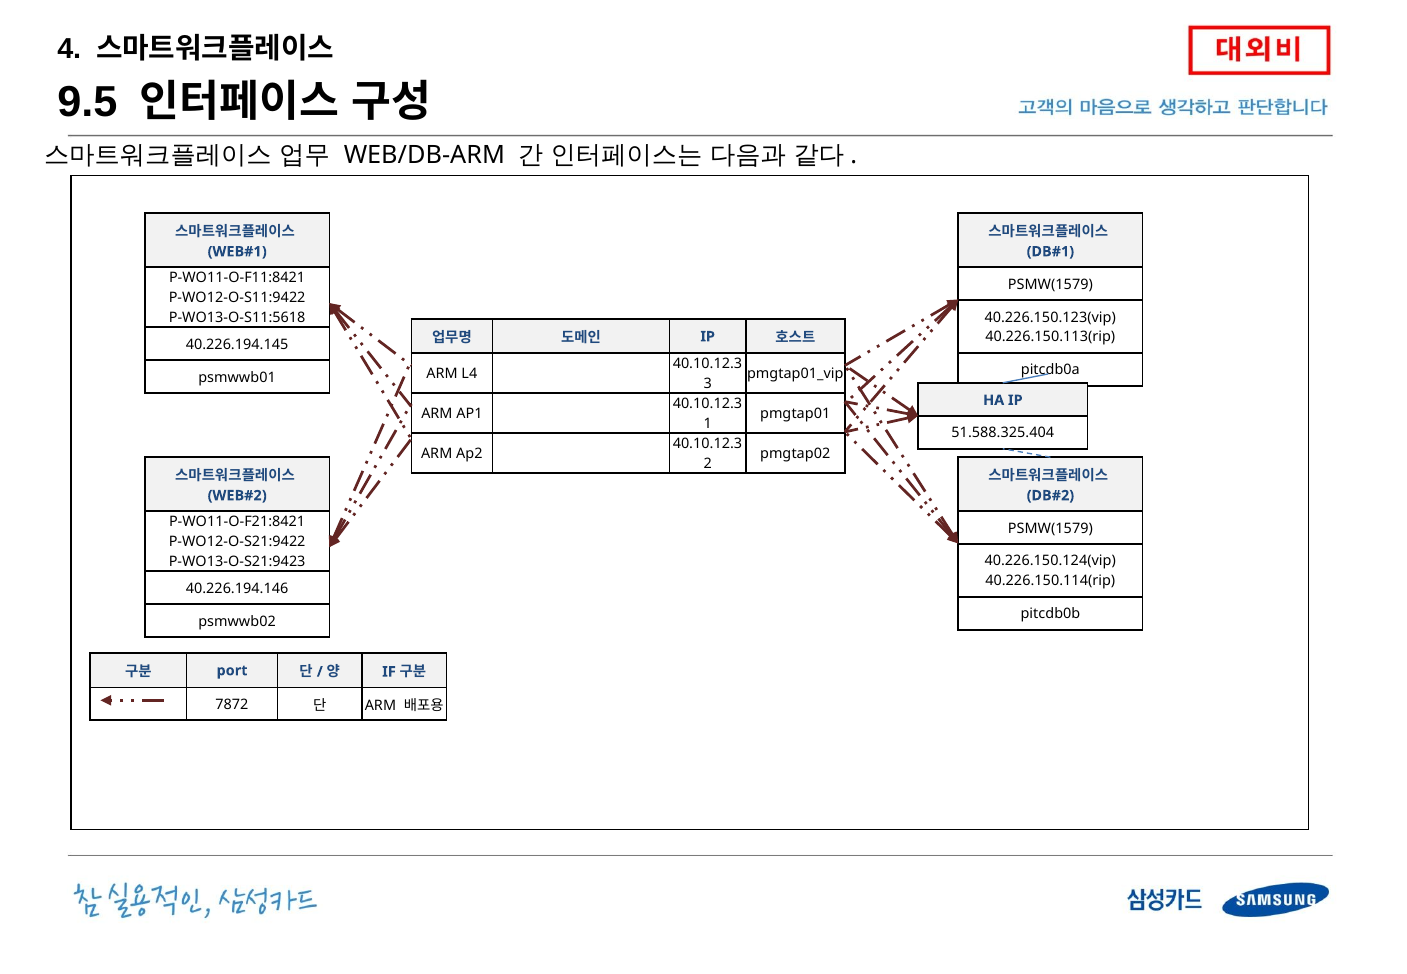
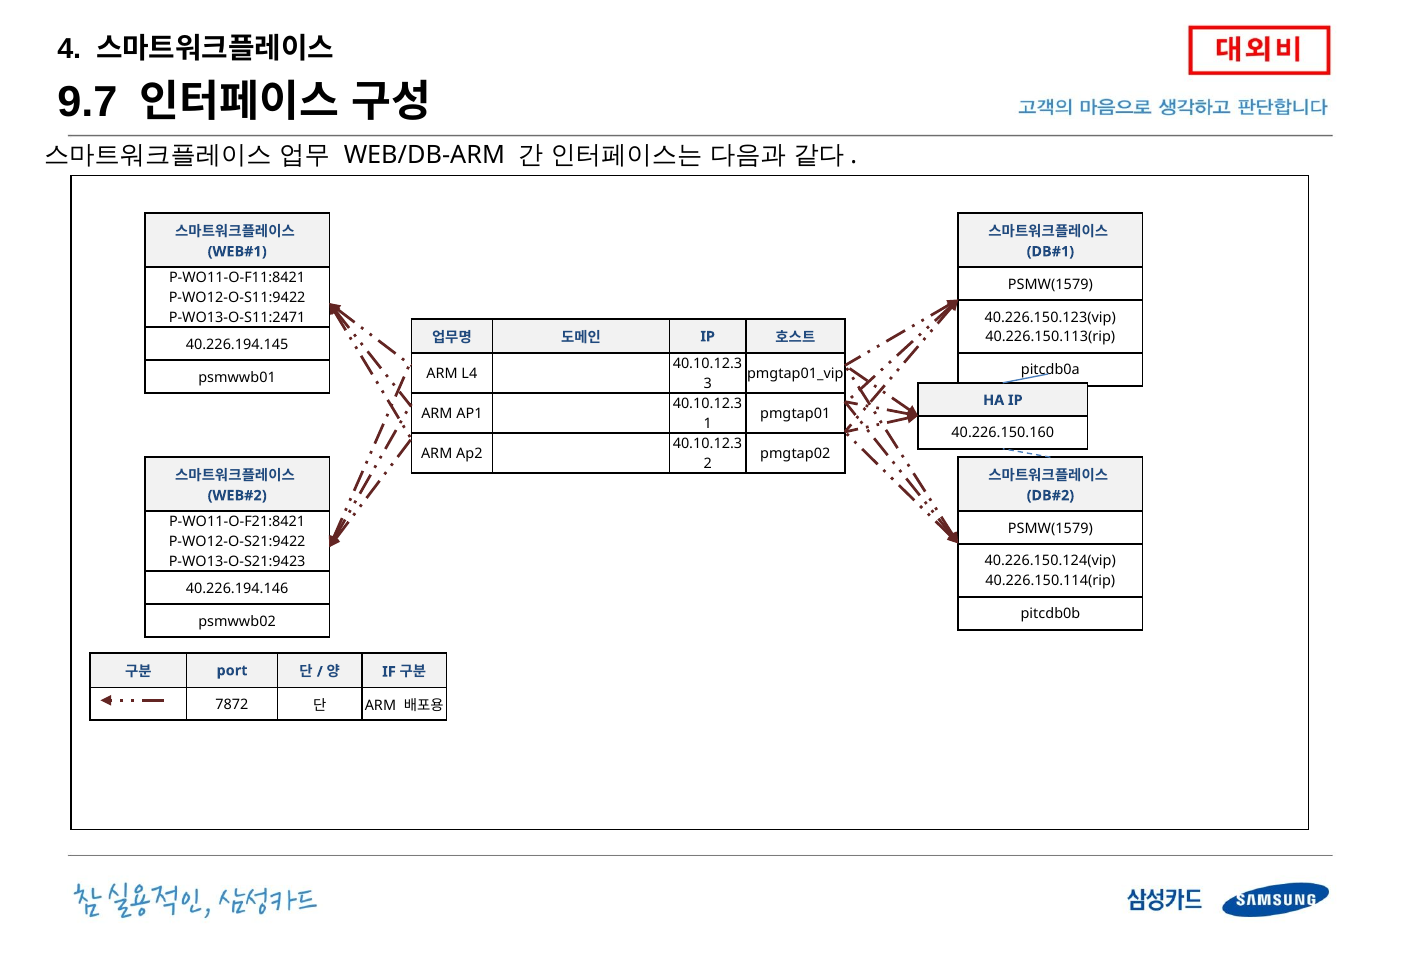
9.5: 9.5 -> 9.7 (87, 102)
P-WO13-O-S11:5618: P-WO13-O-S11:5618 -> P-WO13-O-S11:2471 (237, 318)
51.588.325.404: 51.588.325.404 -> 40.226.150.160 (1003, 433)
